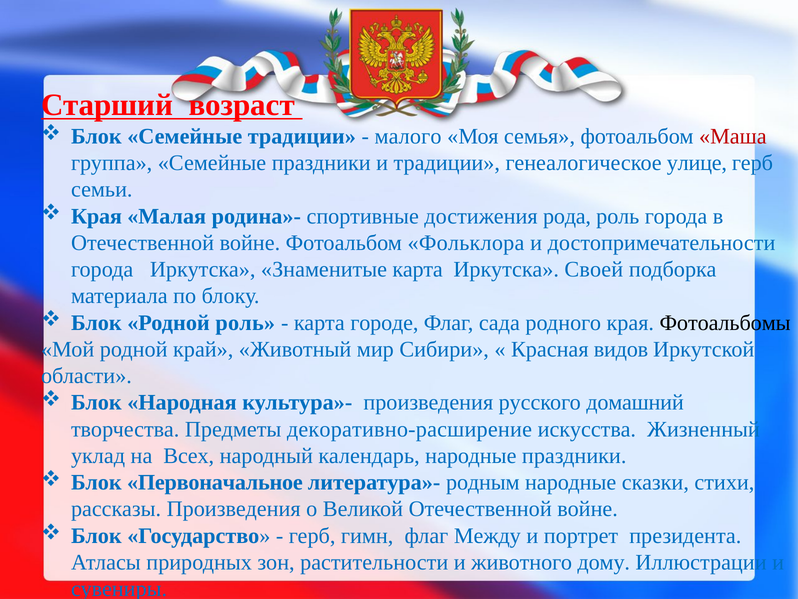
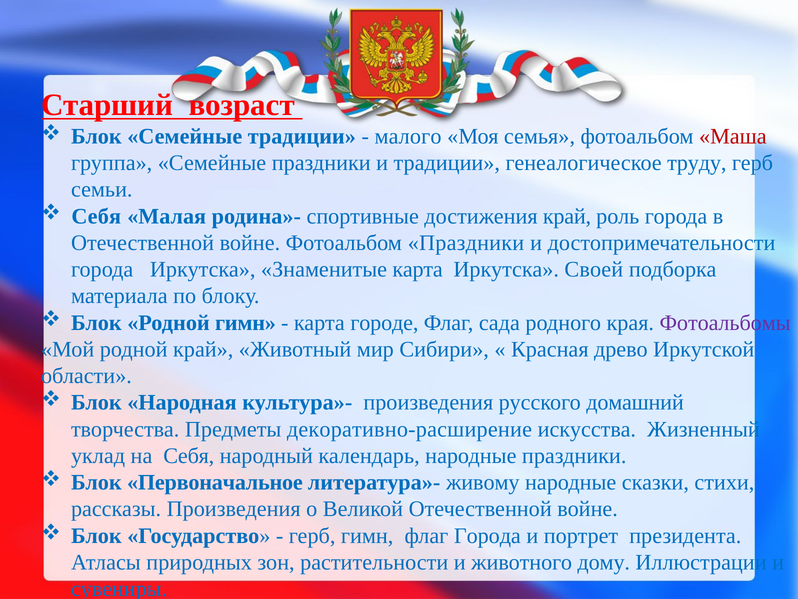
улице: улице -> труду (697, 163)
Края: Края -> Себя (96, 216)
достижения рода: рода -> край (567, 216)
Фотоальбом Фольклора: Фольклора -> Праздники (466, 243)
Родной роль: роль -> гимн (245, 322)
Фотоальбомы colour: black -> purple (725, 322)
видов: видов -> древо (621, 349)
на Всех: Всех -> Себя (189, 455)
родным: родным -> живому (483, 482)
флаг Между: Между -> Города (487, 535)
